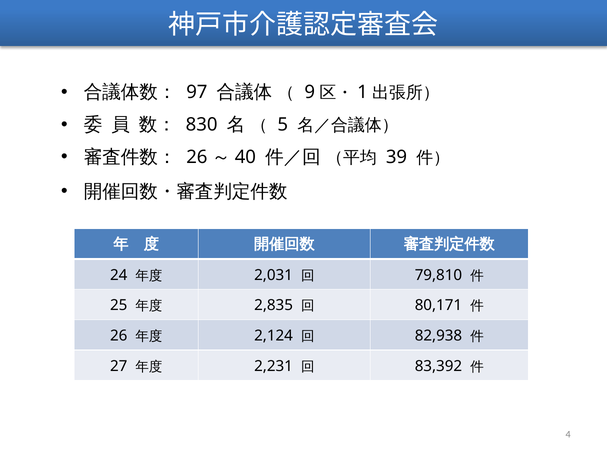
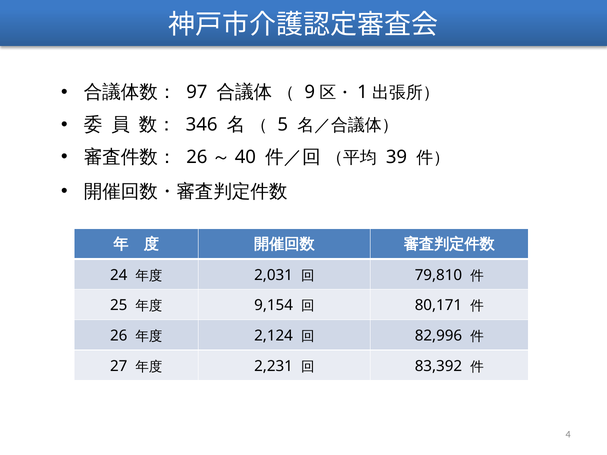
830: 830 -> 346 (202, 125)
2,835: 2,835 -> 9,154 (274, 306)
82,938: 82,938 -> 82,996 (438, 336)
